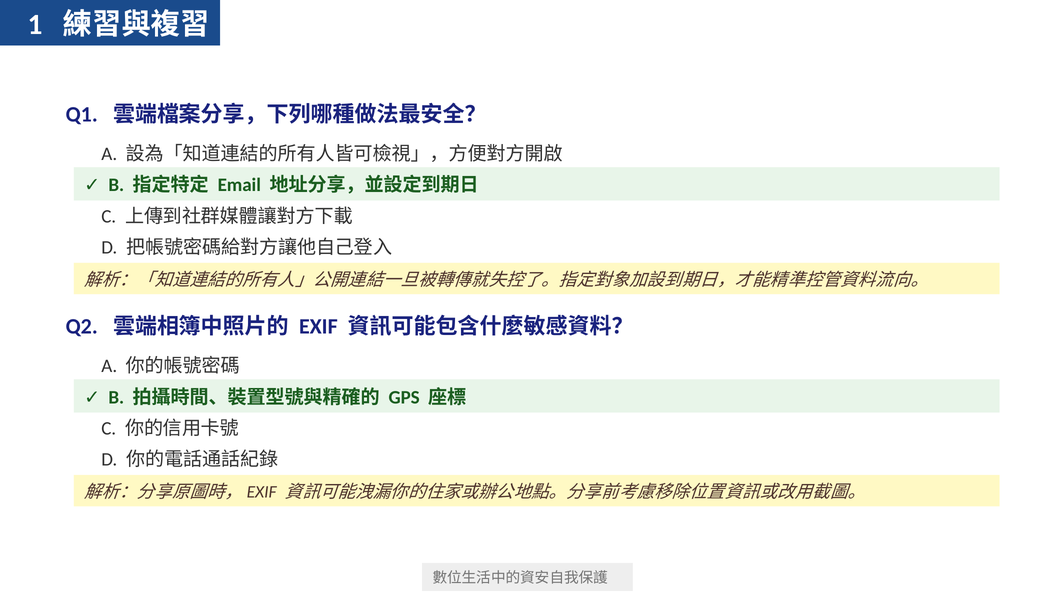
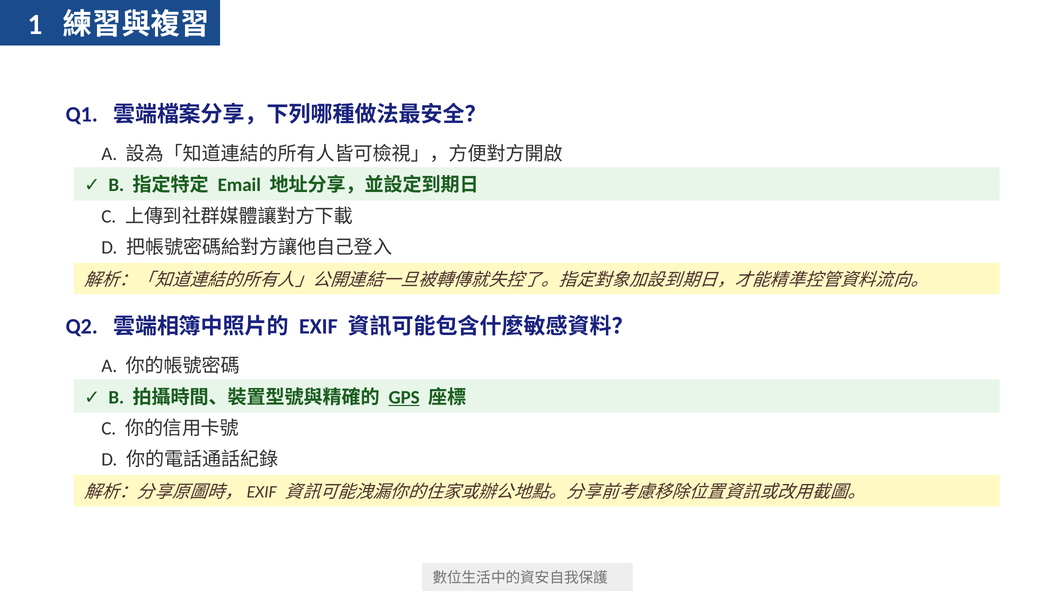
GPS underline: none -> present (404, 398)
